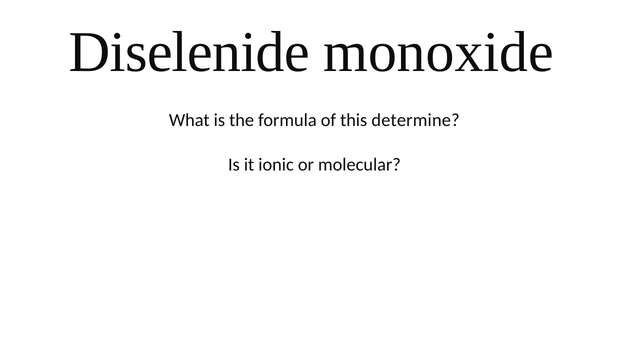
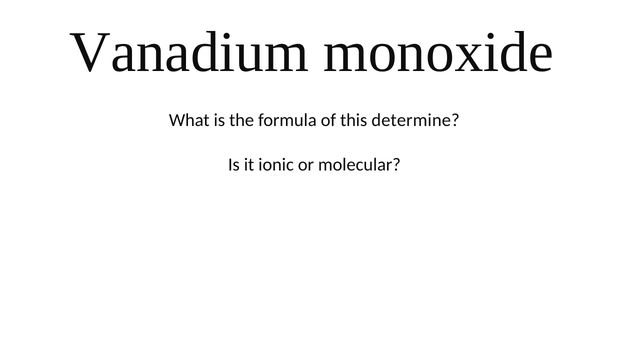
Diselenide: Diselenide -> Vanadium (189, 52)
